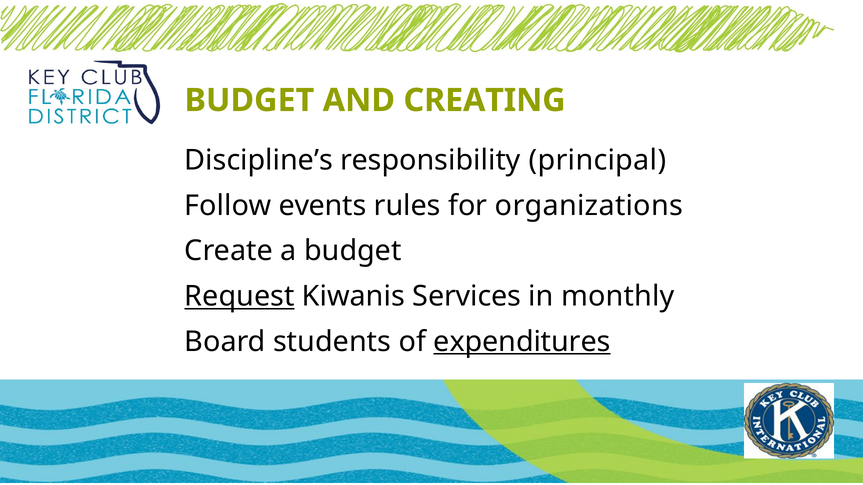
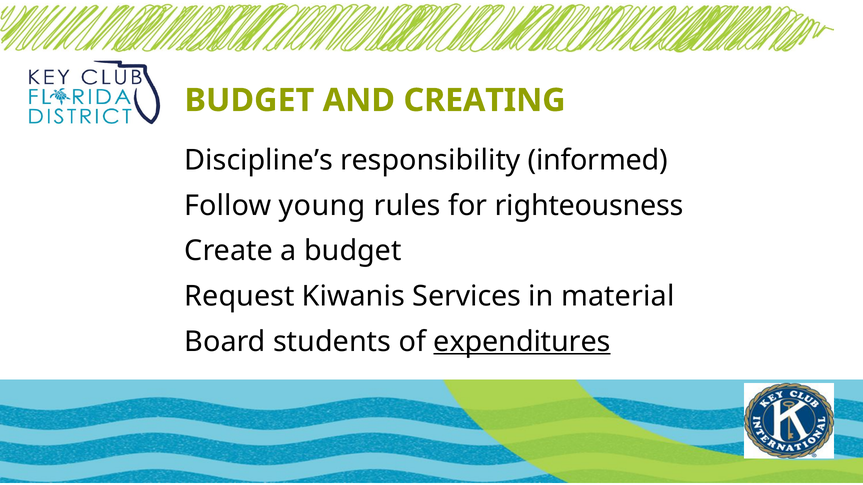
principal: principal -> informed (598, 161)
events: events -> young (322, 206)
organizations: organizations -> righteousness (589, 206)
Request underline: present -> none (239, 297)
monthly: monthly -> material (618, 297)
